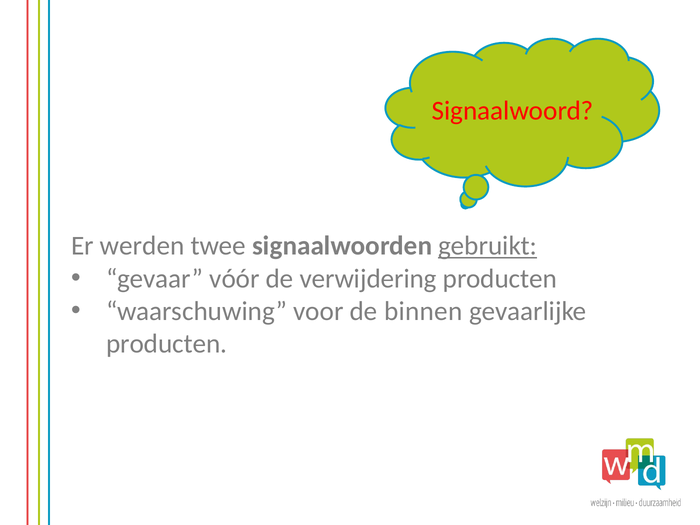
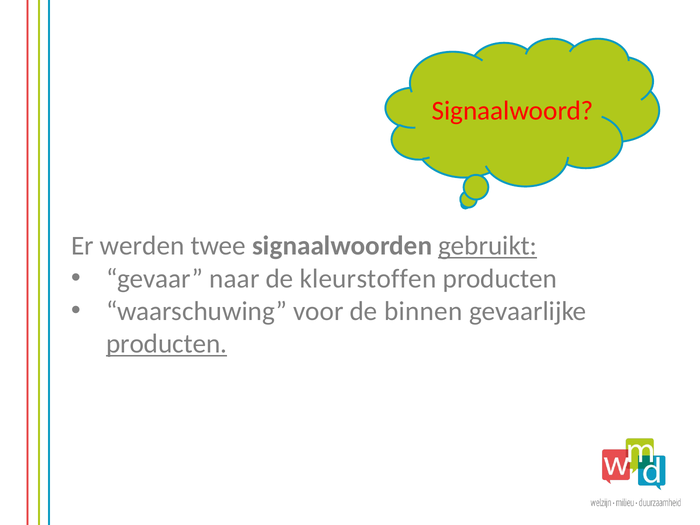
vóór: vóór -> naar (234, 279)
verwijdering: verwijdering -> kleurstoffen (368, 279)
producten underline: none -> present (167, 344)
